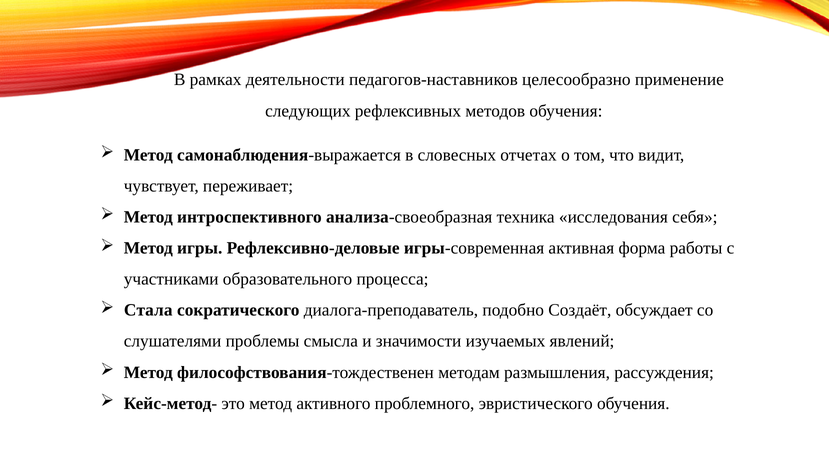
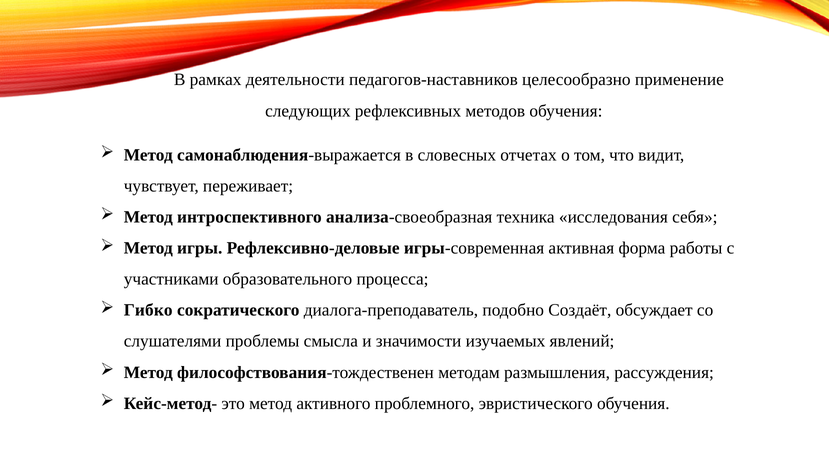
Стала: Стала -> Гибко (148, 310)
